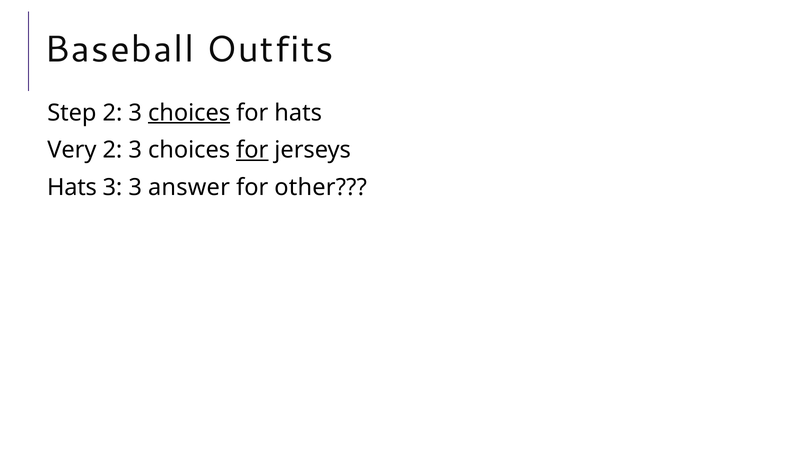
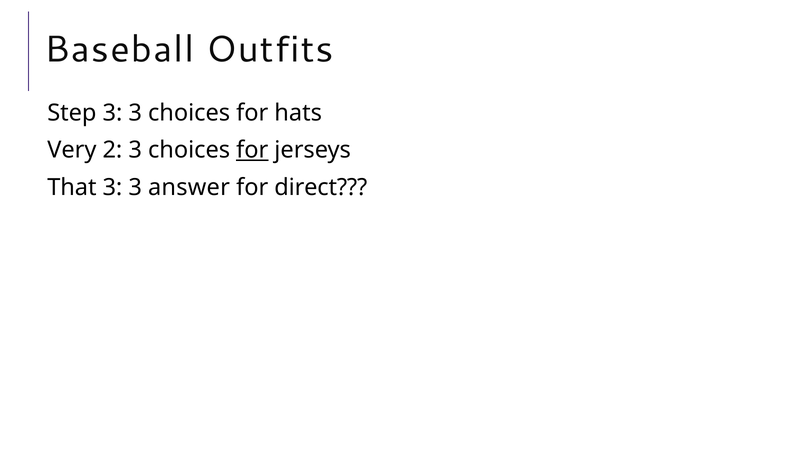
Step 2: 2 -> 3 (112, 113)
choices underline: present -> none (189, 113)
Hats: Hats -> That (72, 187)
other: other -> direct (321, 187)
